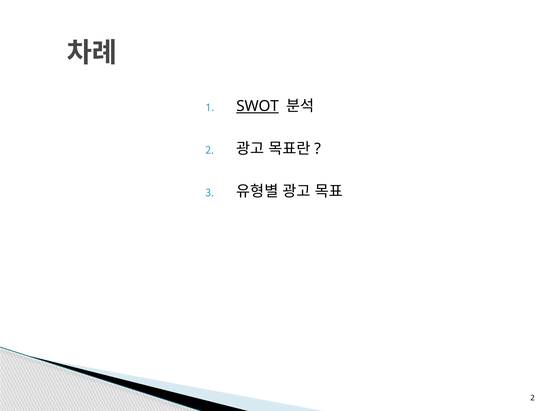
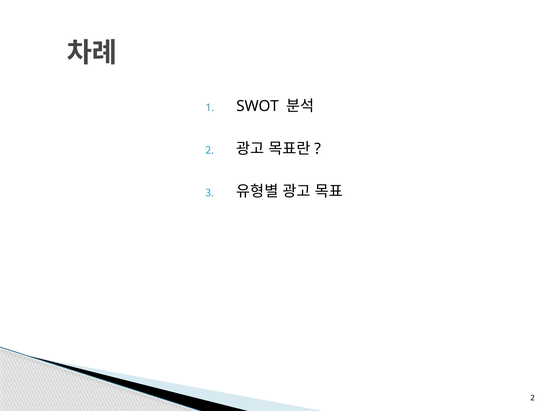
SWOT underline: present -> none (258, 106)
